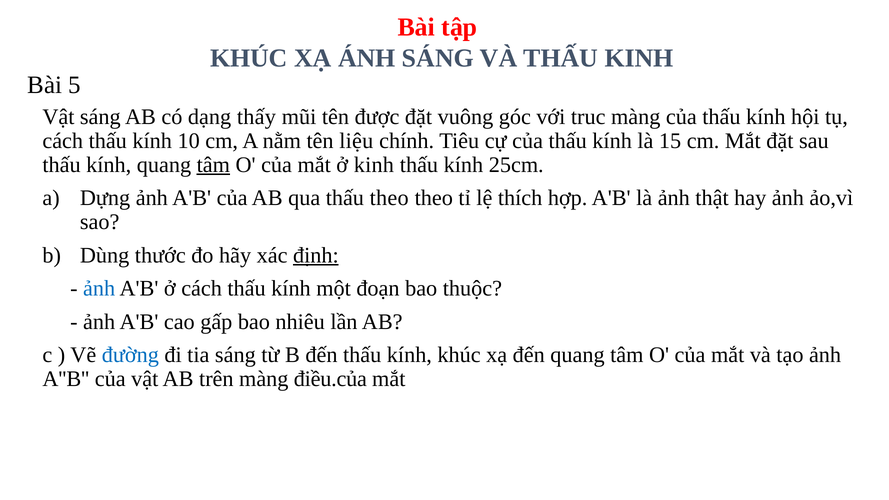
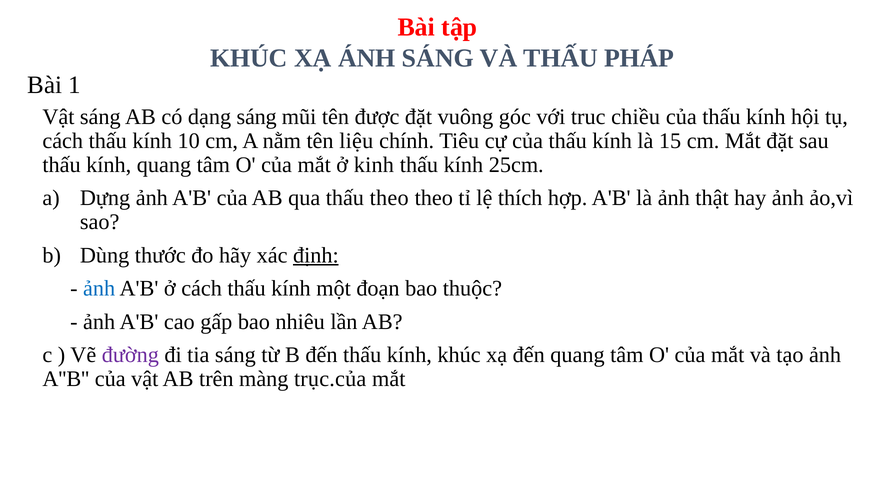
THẤU KINH: KINH -> PHÁP (639, 58)
5: 5 -> 1 (75, 85)
dạng thấy: thấy -> sáng (257, 117)
truc màng: màng -> chiều (636, 117)
tâm underline: present -> none (213, 165)
đường colour: blue -> purple (130, 355)
điều.của: điều.của -> trục.của (330, 379)
